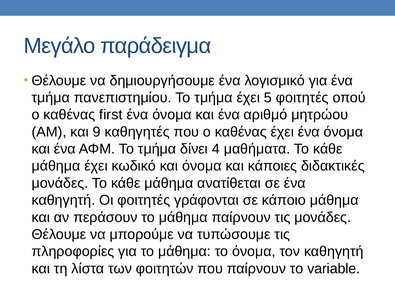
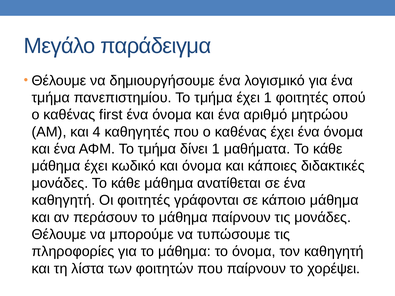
έχει 5: 5 -> 1 (268, 98)
9: 9 -> 4 (97, 132)
δίνει 4: 4 -> 1 (216, 149)
variable: variable -> χορέψει (334, 269)
